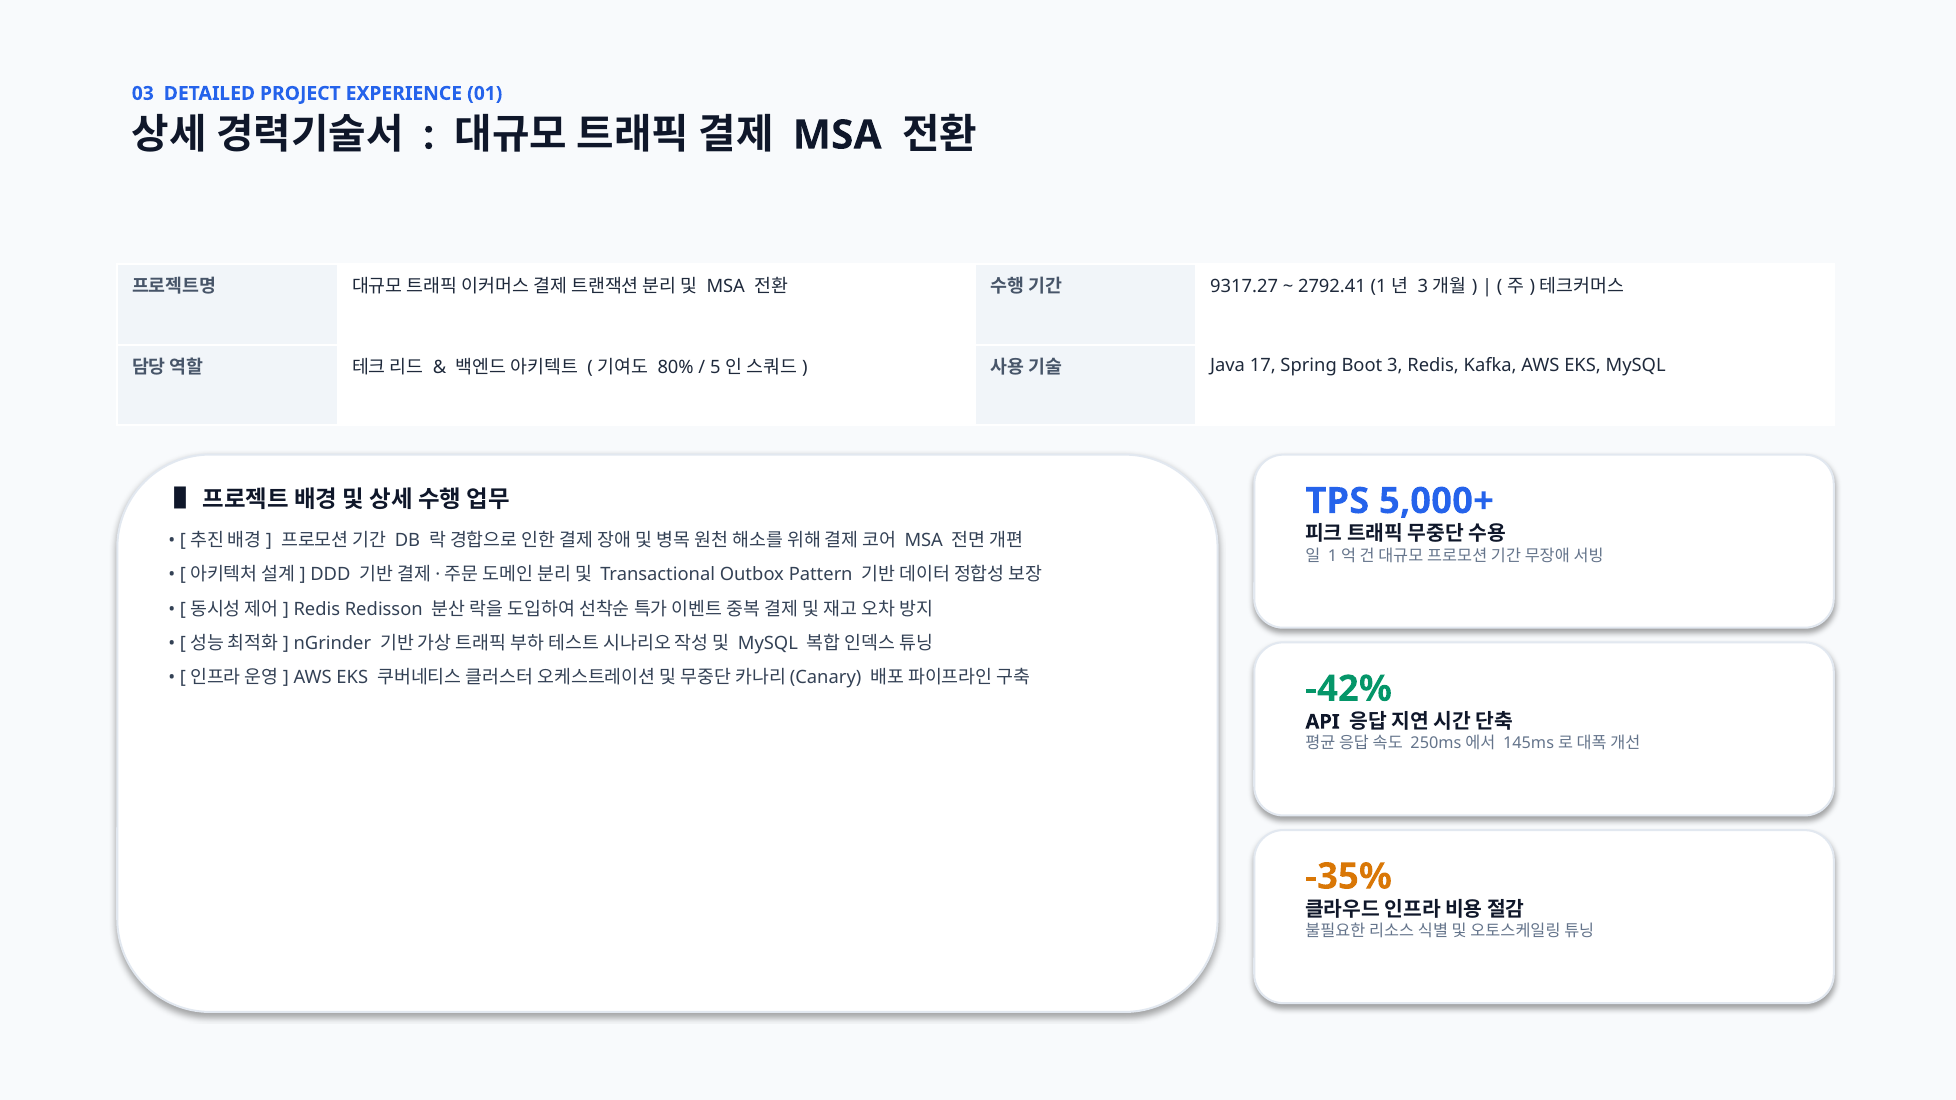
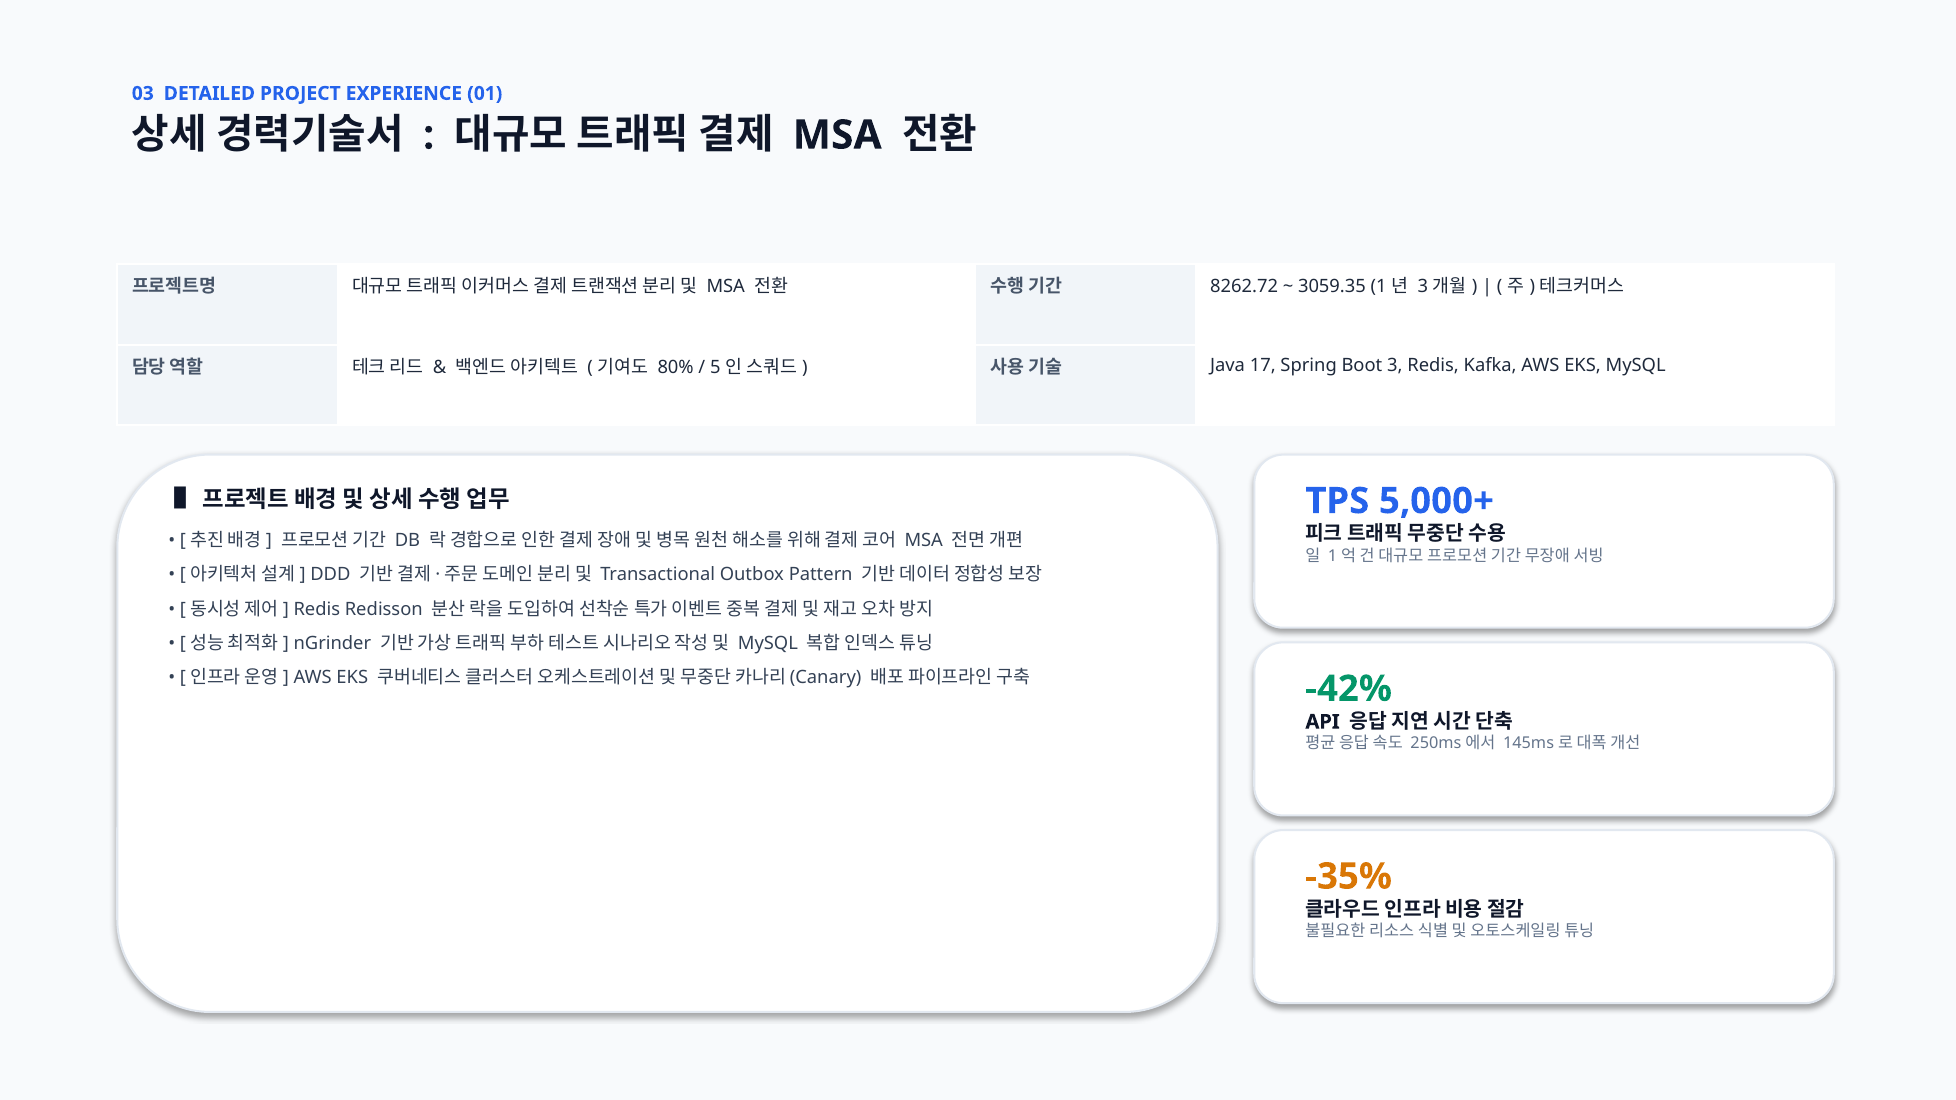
9317.27: 9317.27 -> 8262.72 (1244, 287)
2792.41: 2792.41 -> 3059.35 (1332, 287)
